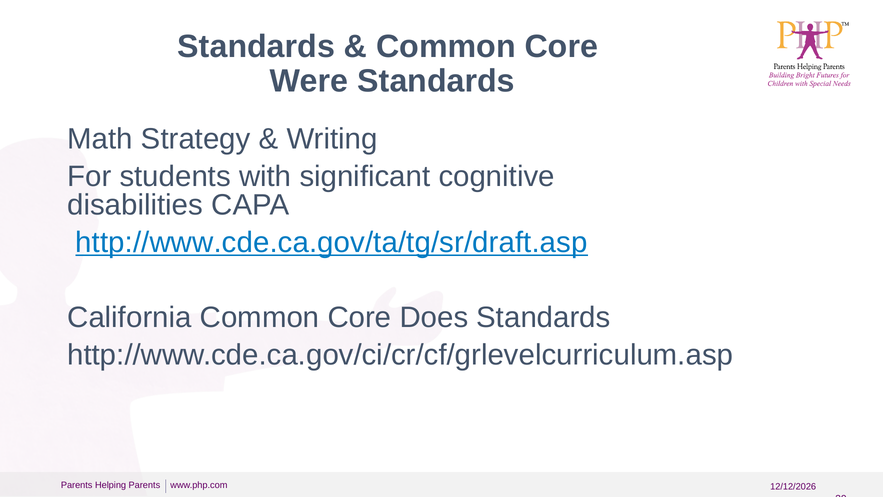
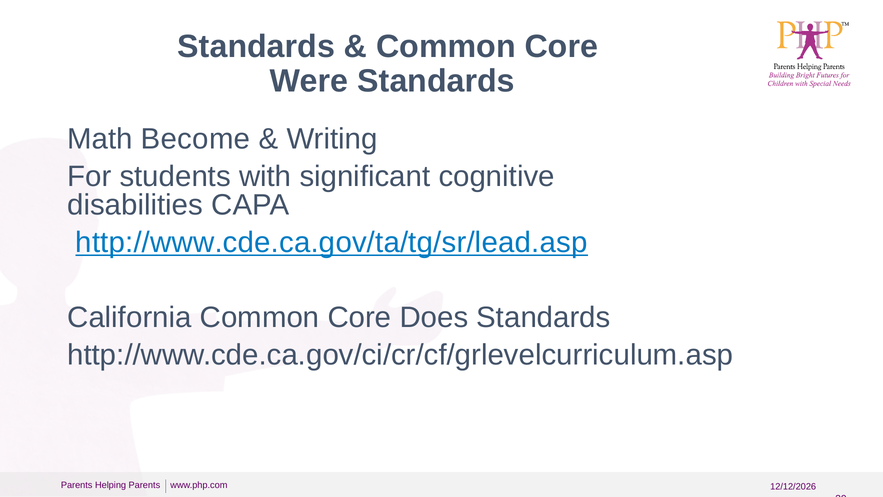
Strategy: Strategy -> Become (196, 139)
http://www.cde.ca.gov/ta/tg/sr/draft.asp: http://www.cde.ca.gov/ta/tg/sr/draft.asp -> http://www.cde.ca.gov/ta/tg/sr/lead.asp (331, 242)
